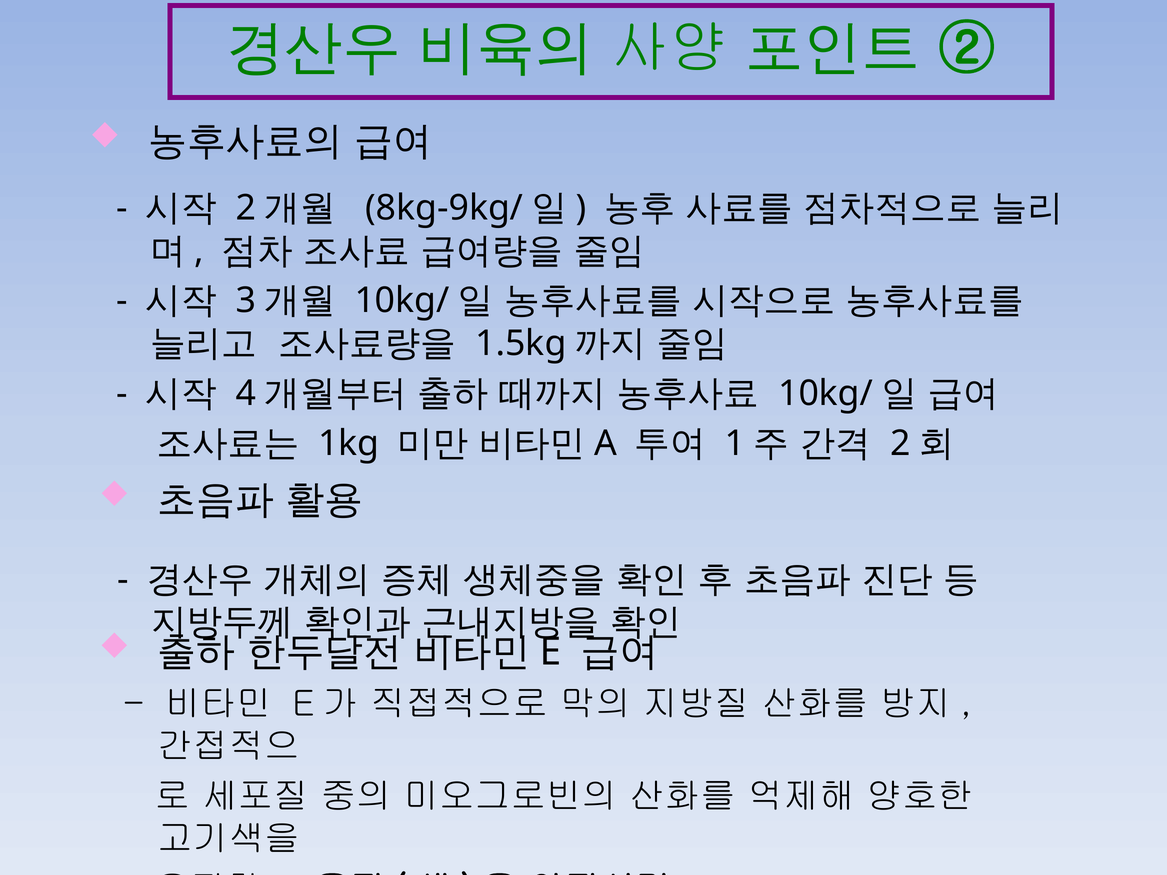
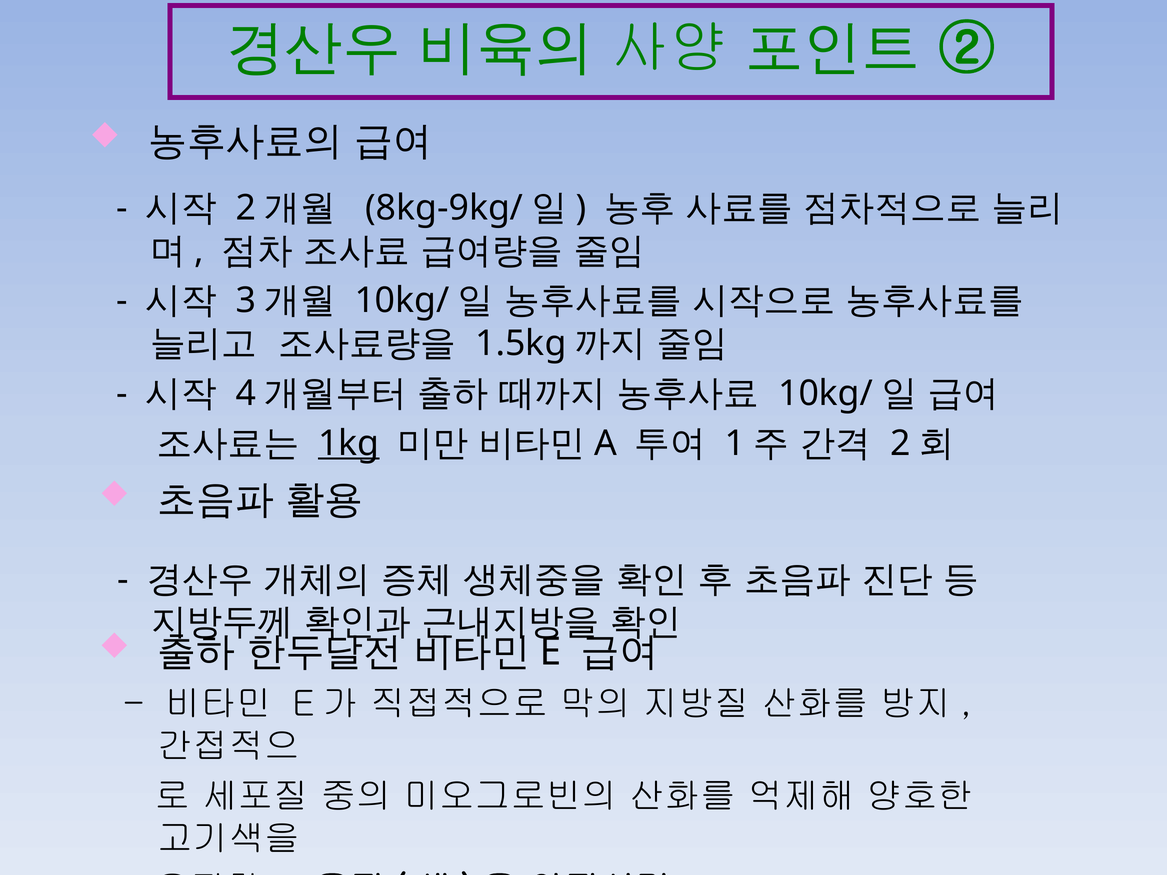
1kg underline: none -> present (349, 443)
